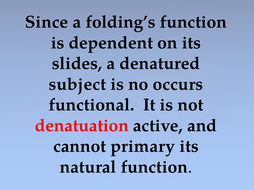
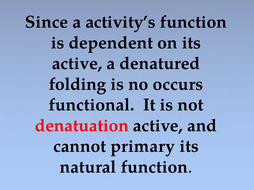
folding’s: folding’s -> activity’s (120, 22)
slides: slides -> active (77, 64)
subject: subject -> folding (77, 84)
